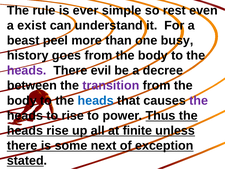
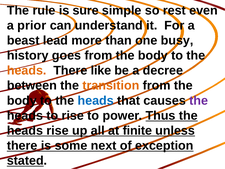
ever: ever -> sure (86, 10)
exist: exist -> prior (32, 25)
peel: peel -> lead (55, 40)
heads colour: purple -> orange (27, 70)
evil: evil -> like (101, 70)
transition colour: purple -> orange (111, 85)
